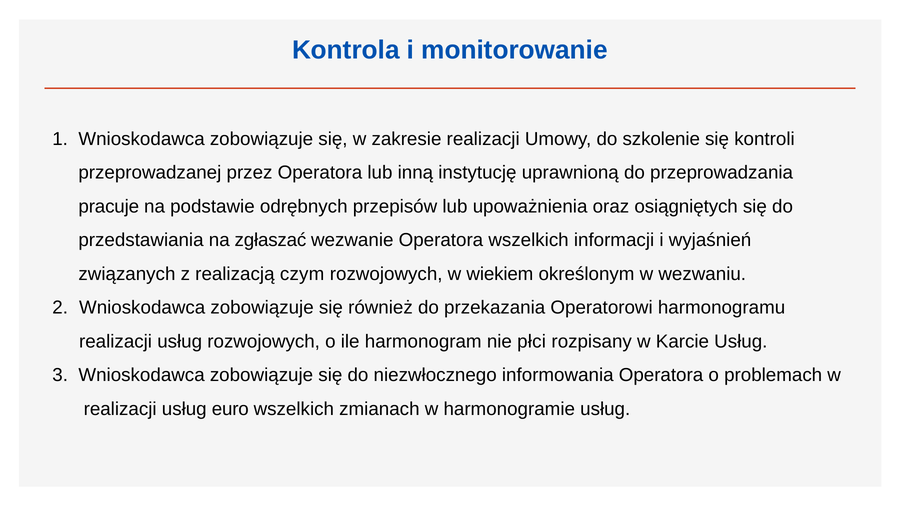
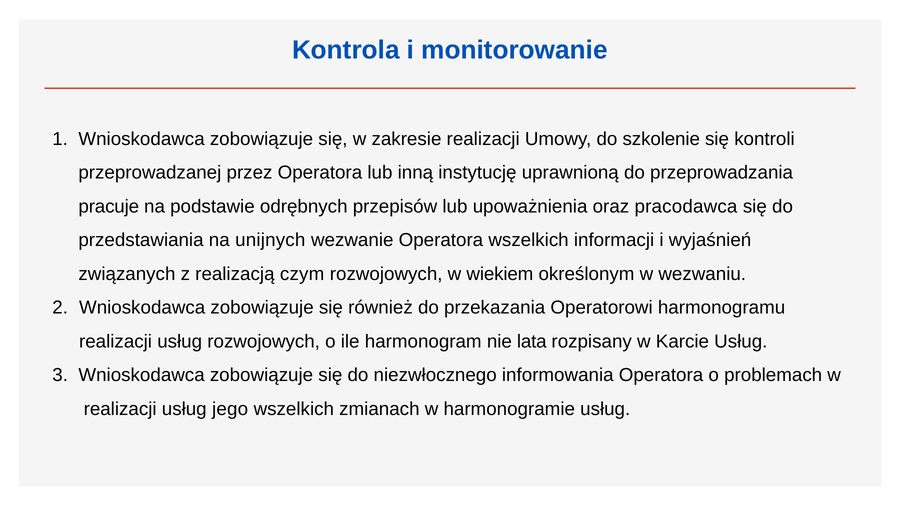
osiągniętych: osiągniętych -> pracodawca (686, 207)
zgłaszać: zgłaszać -> unijnych (270, 240)
płci: płci -> lata (532, 342)
euro: euro -> jego (230, 409)
